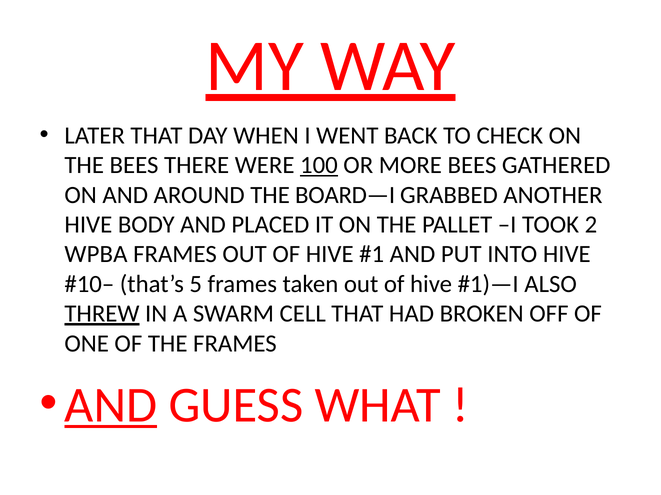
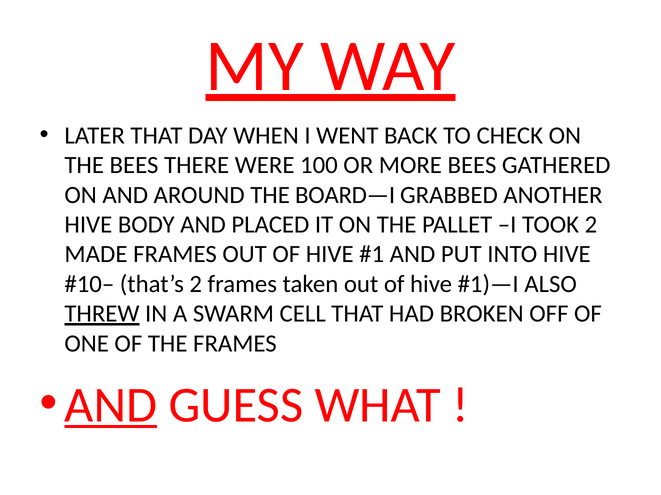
100 underline: present -> none (319, 165)
WPBA: WPBA -> MADE (96, 255)
that’s 5: 5 -> 2 (196, 284)
